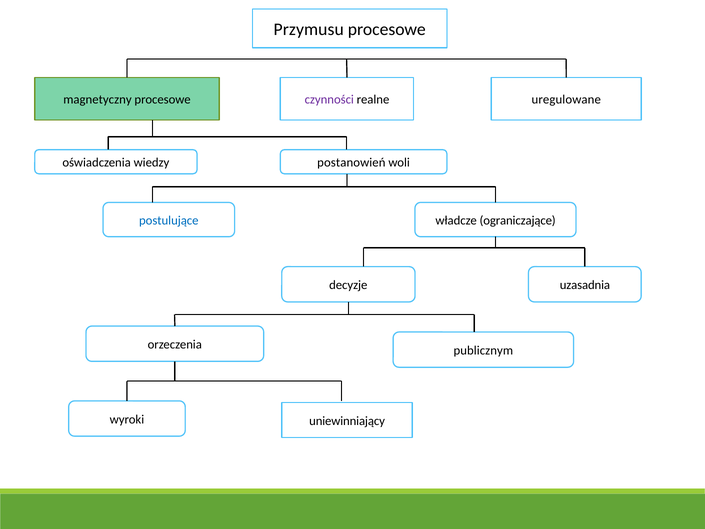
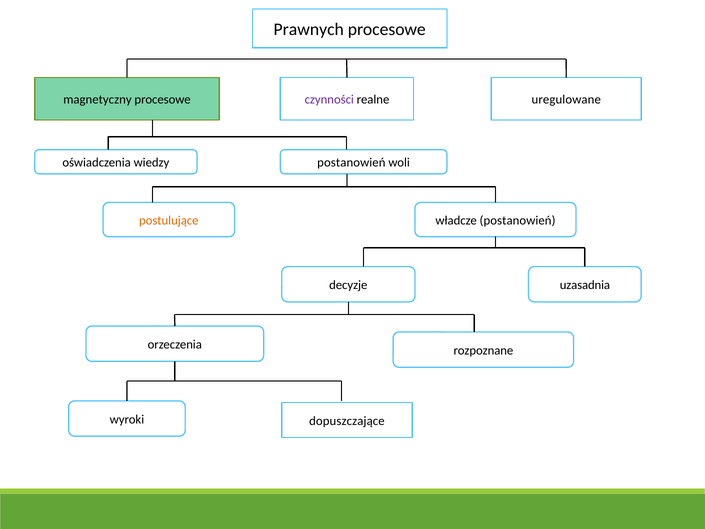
Przymusu: Przymusu -> Prawnych (309, 30)
postulujące colour: blue -> orange (169, 220)
władcze ograniczające: ograniczające -> postanowień (518, 220)
publicznym: publicznym -> rozpoznane (483, 350)
uniewinniający: uniewinniający -> dopuszczające (347, 421)
